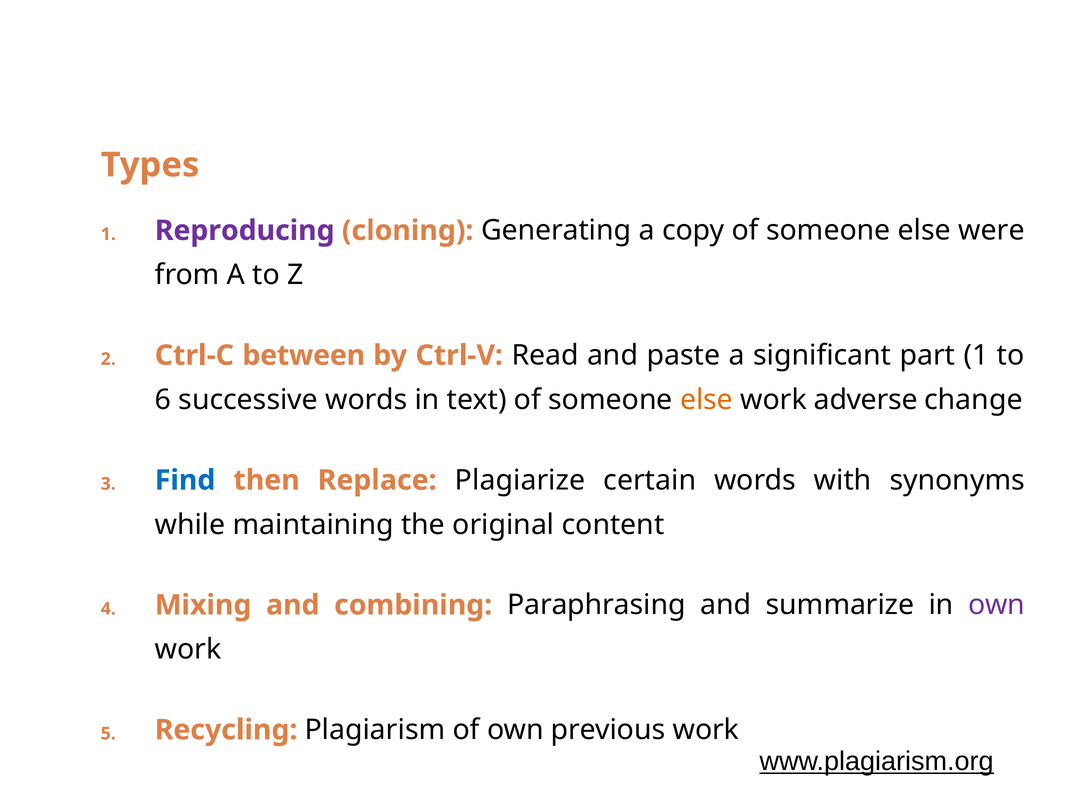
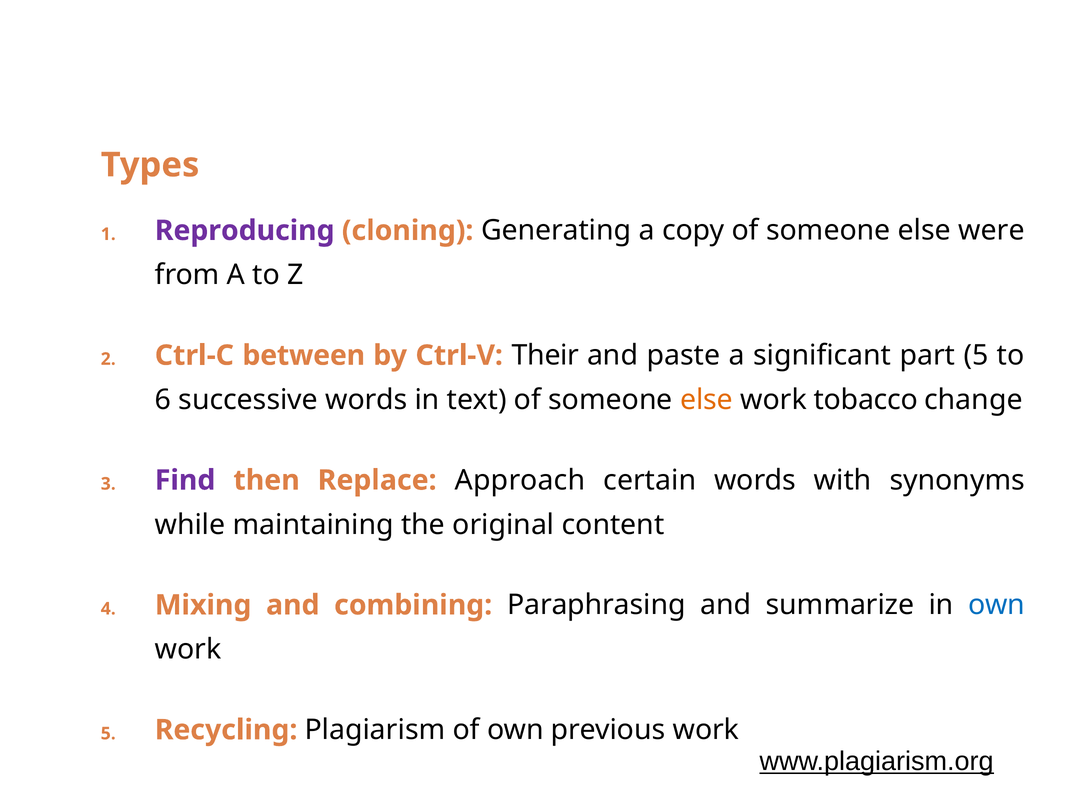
Read: Read -> Their (545, 356)
part 1: 1 -> 5 (976, 356)
adverse: adverse -> tobacco (866, 400)
Find colour: blue -> purple (185, 481)
Plagiarize: Plagiarize -> Approach (520, 481)
own colour: purple -> blue (997, 606)
